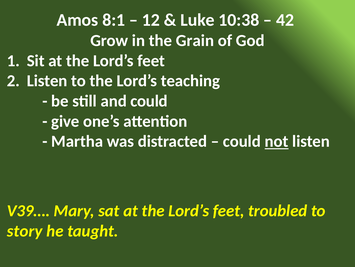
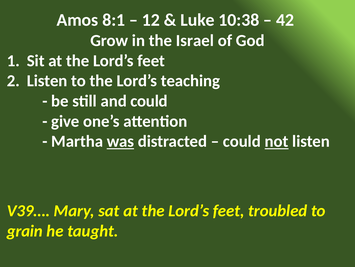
Grain: Grain -> Israel (195, 40)
was underline: none -> present (120, 141)
story: story -> grain (25, 230)
